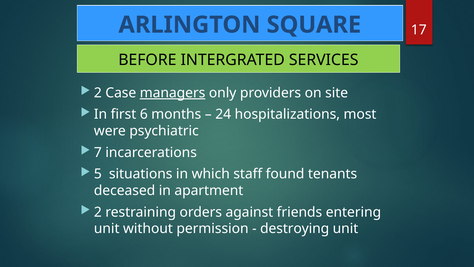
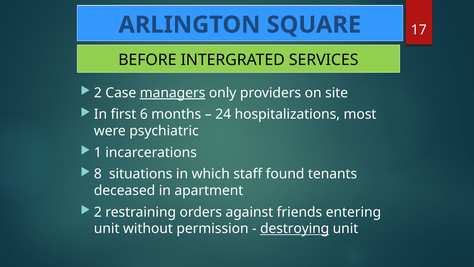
7: 7 -> 1 (98, 152)
5: 5 -> 8 (98, 174)
destroying underline: none -> present (295, 228)
